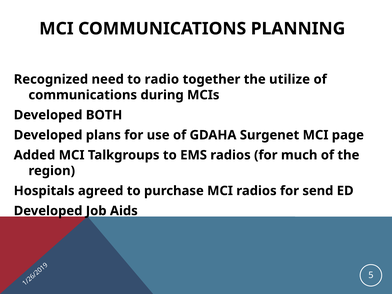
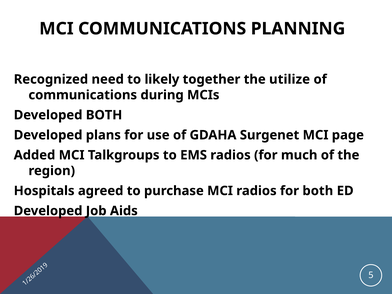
radio: radio -> likely (162, 79)
for send: send -> both (318, 191)
